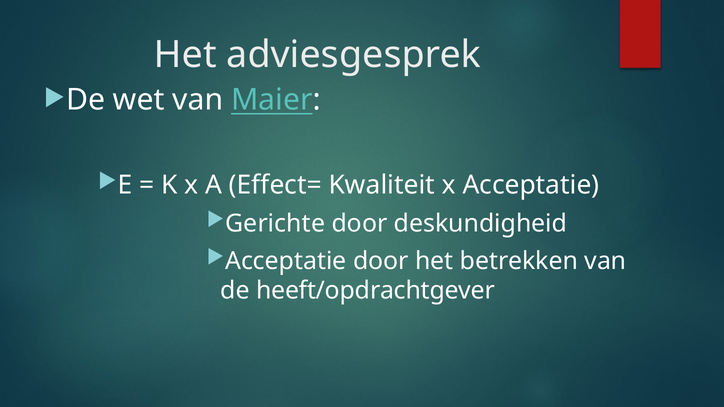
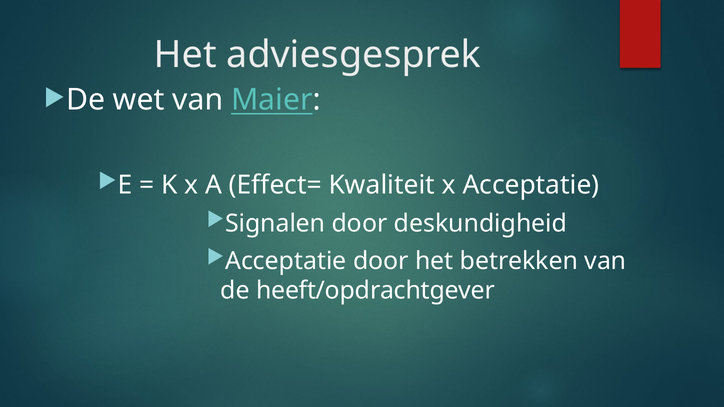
Gerichte: Gerichte -> Signalen (275, 224)
